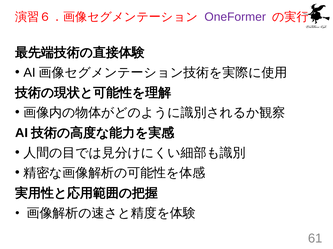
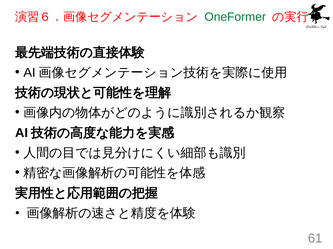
OneFormer colour: purple -> green (235, 17)
